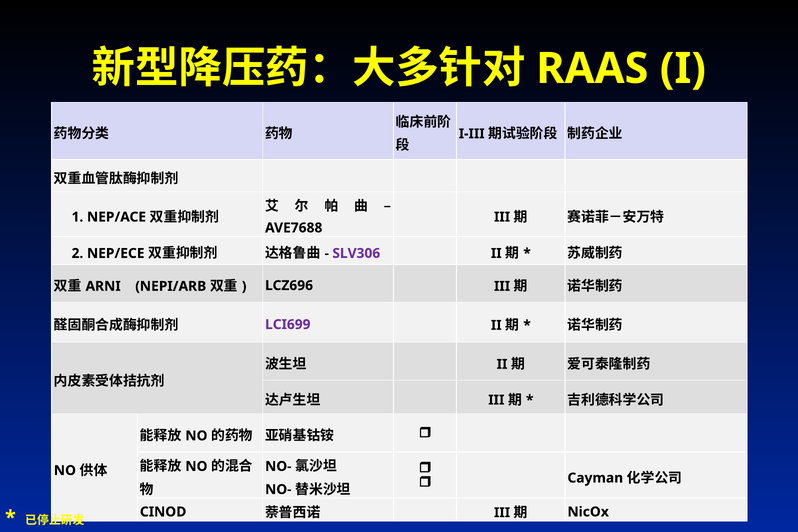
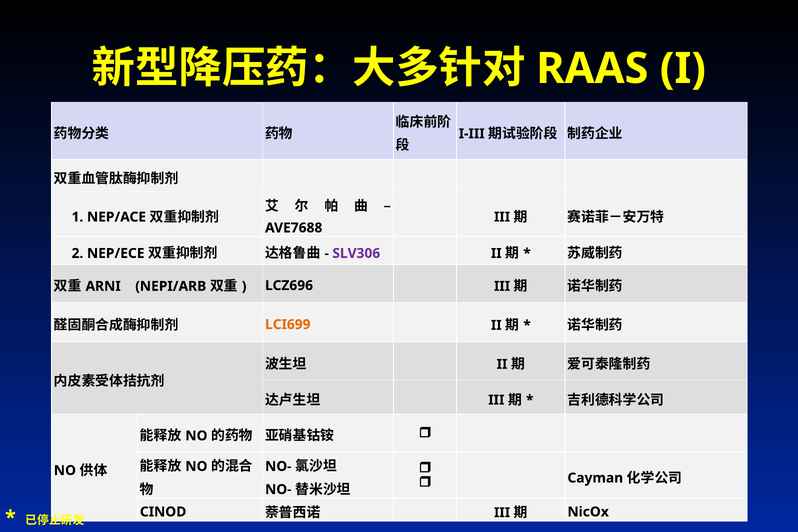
LCI699 colour: purple -> orange (288, 325)
